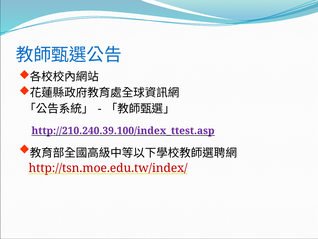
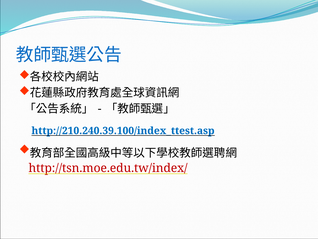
http://210.240.39.100/index_ttest.asp colour: purple -> blue (123, 131)
